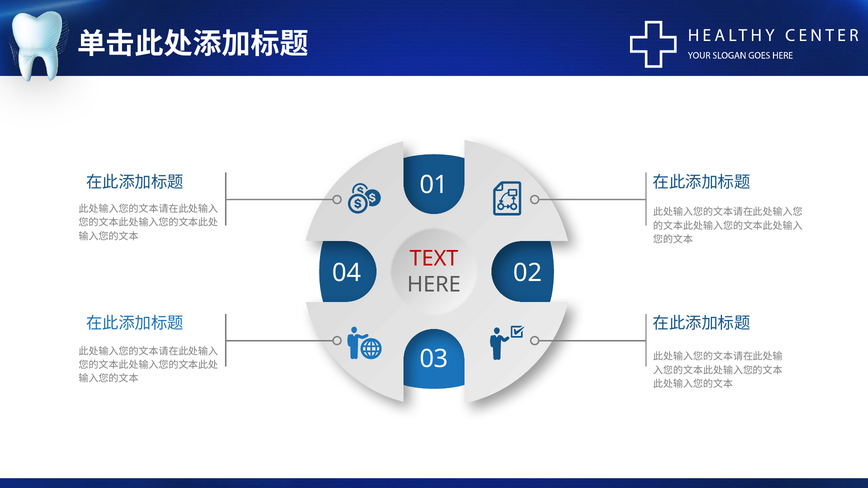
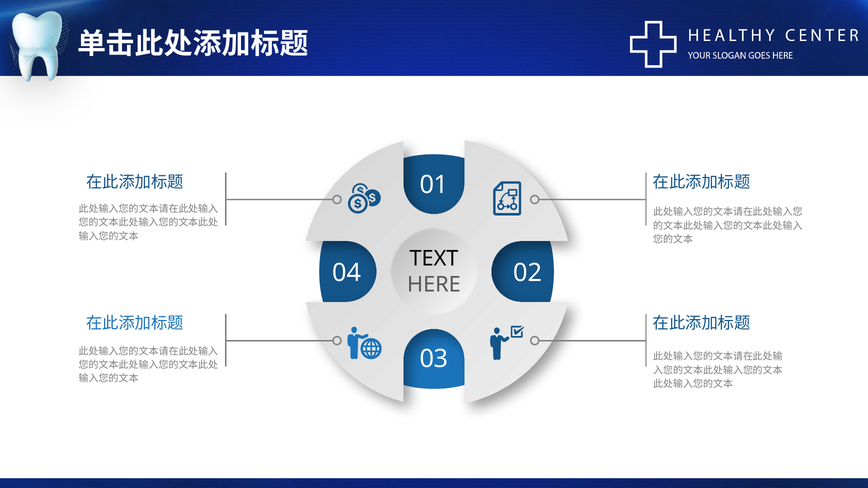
TEXT colour: red -> black (434, 259)
